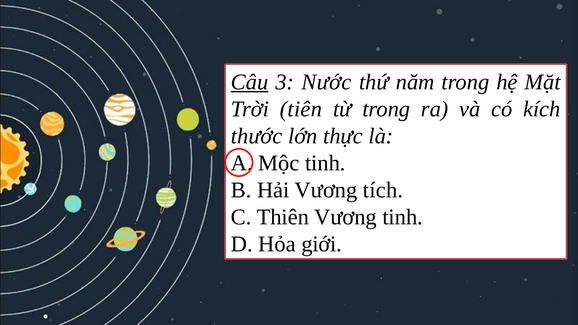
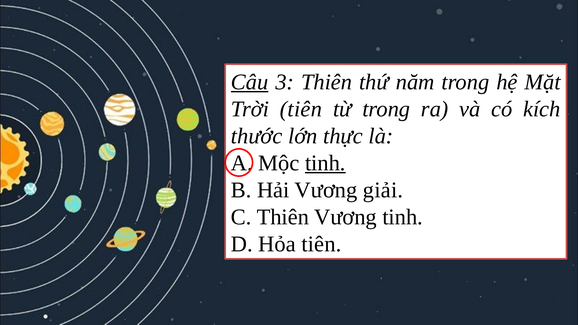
3 Nước: Nước -> Thiên (327, 82)
tinh underline: none -> present (325, 163)
tích: tích -> giải (383, 190)
Hỏa giới: giới -> tiên (321, 244)
